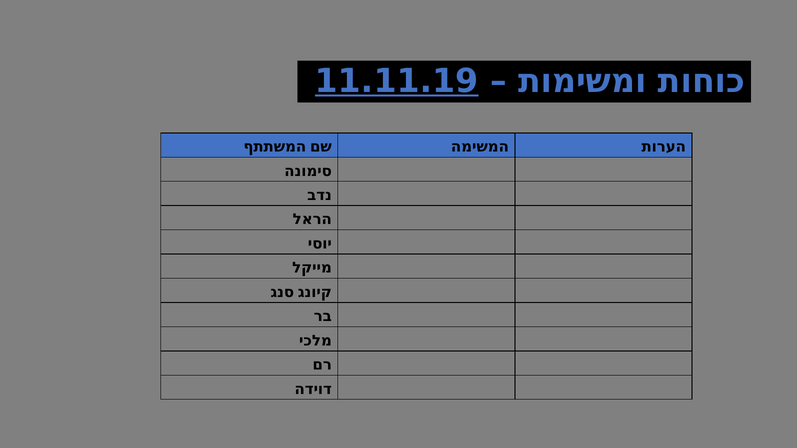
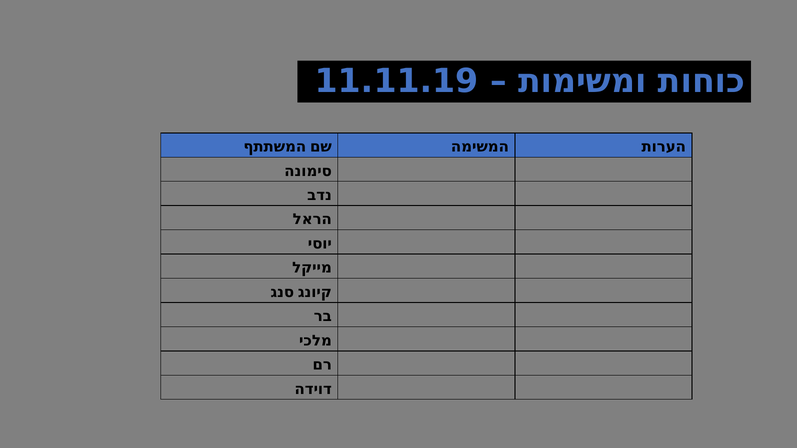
11.11.19 underline: present -> none (397, 81)
